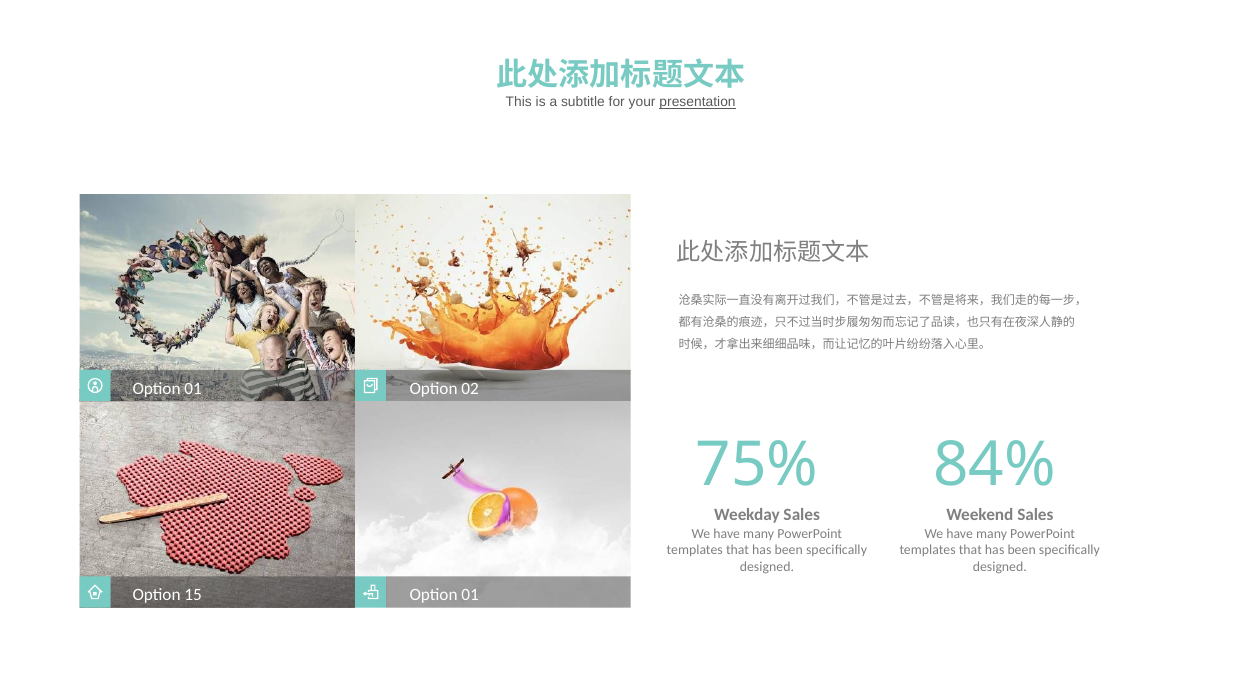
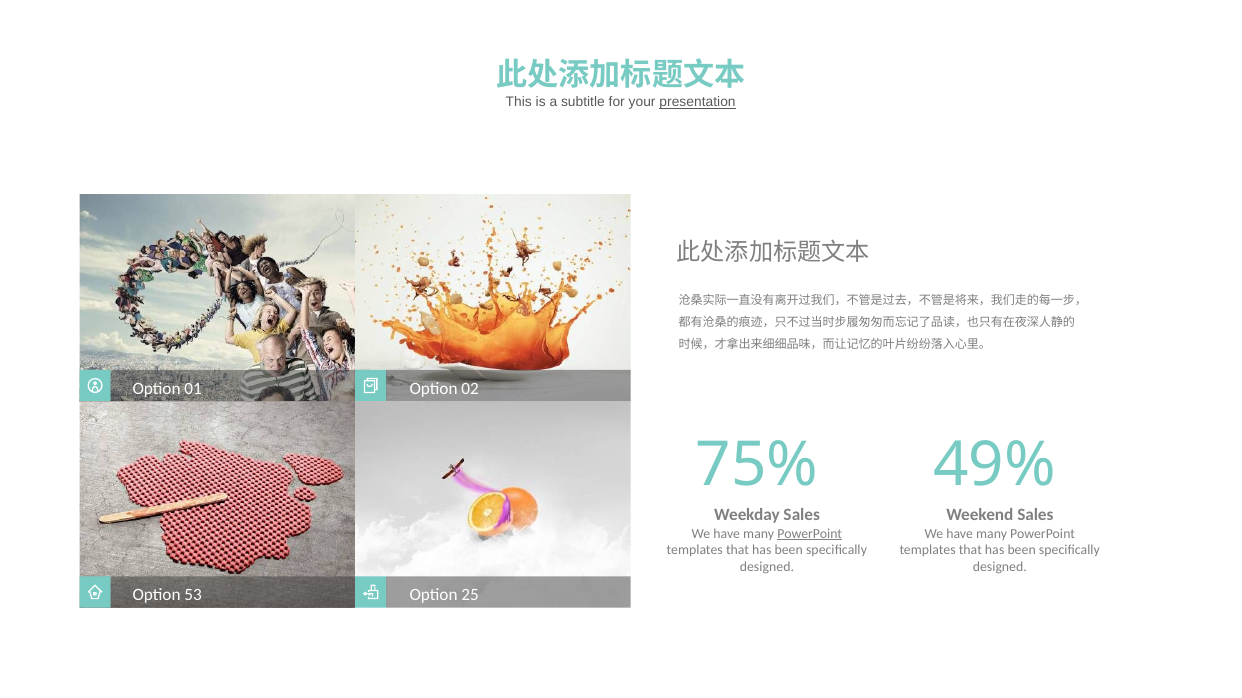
84%: 84% -> 49% (995, 466)
PowerPoint underline: none -> present (810, 534)
15: 15 -> 53 (193, 595)
01: 01 -> 25 (470, 595)
